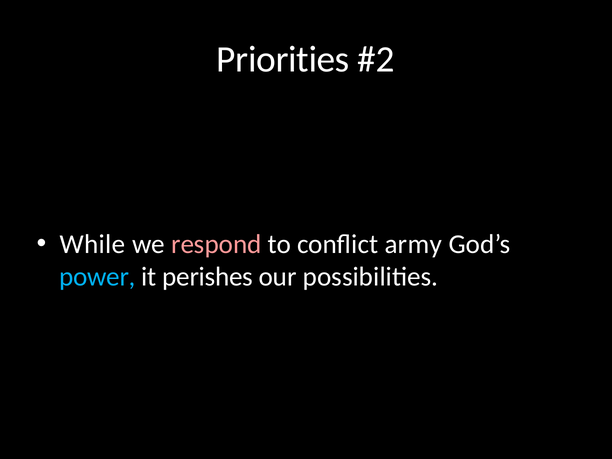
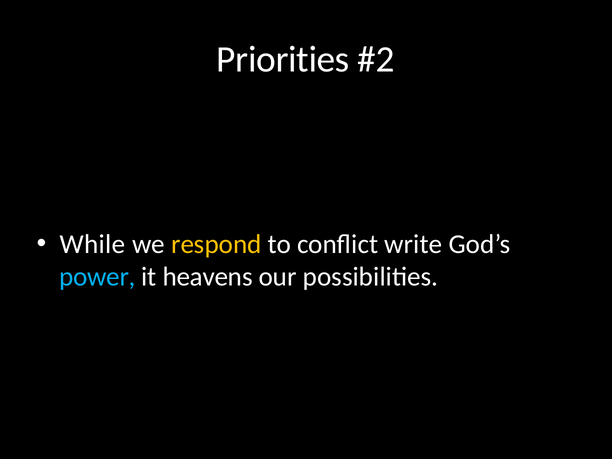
respond colour: pink -> yellow (216, 244)
army: army -> write (413, 244)
perishes: perishes -> heavens (208, 277)
